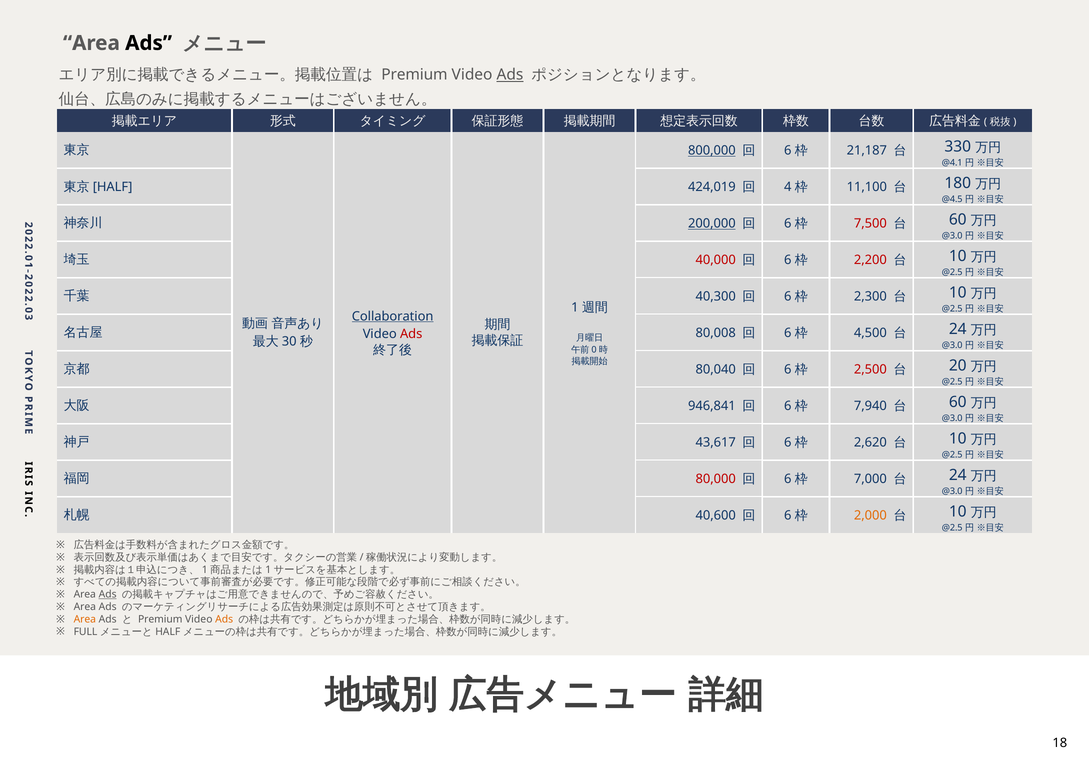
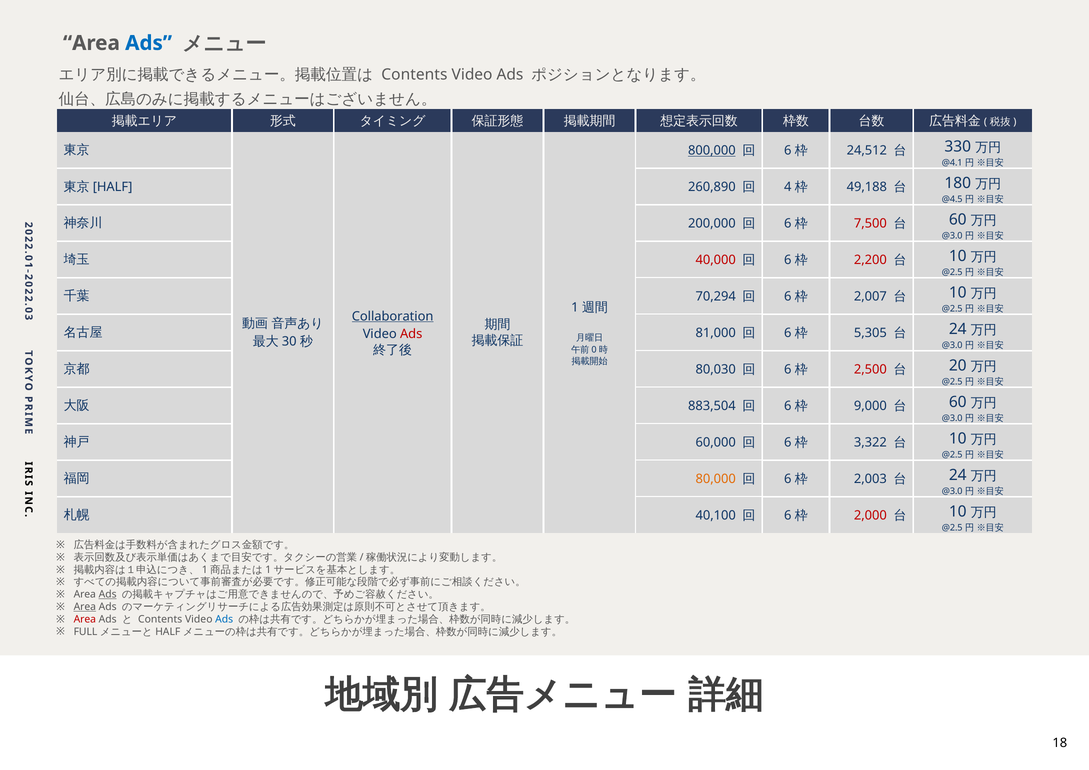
Ads colour: black -> blue (149, 43)
Premium: Premium -> Contents (414, 75)
Ads underline: present -> none (510, 75)
21,187: 21,187 -> 24,512 (867, 151)
424,019: 424,019 -> 260,890 (712, 187)
11,100: 11,100 -> 49,188 (867, 187)
200,000 underline: present -> none (712, 224)
40,300: 40,300 -> 70,294 (716, 297)
2,300: 2,300 -> 2,007 (870, 297)
80,008: 80,008 -> 81,000 (716, 333)
4,500: 4,500 -> 5,305 (870, 333)
80,040: 80,040 -> 80,030 (716, 370)
946,841: 946,841 -> 883,504 (712, 406)
7,940: 7,940 -> 9,000 (870, 406)
43,617: 43,617 -> 60,000 (716, 443)
2,620: 2,620 -> 3,322 (870, 443)
80,000 colour: red -> orange (716, 479)
7,000: 7,000 -> 2,003 (870, 479)
40,600: 40,600 -> 40,100 (716, 516)
2,000 colour: orange -> red (870, 516)
Area underline: none -> present (85, 607)
Area colour: orange -> red (85, 619)
Premium: Premium -> Contents (160, 619)
Ads colour: orange -> blue (224, 619)
